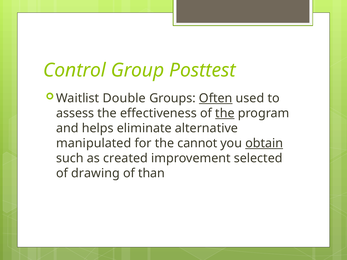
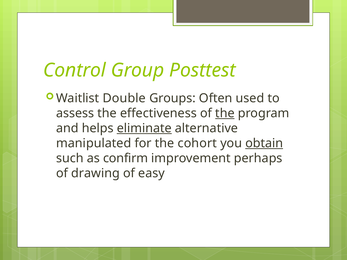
Often underline: present -> none (216, 98)
eliminate underline: none -> present (144, 128)
cannot: cannot -> cohort (197, 143)
created: created -> confirm (126, 158)
selected: selected -> perhaps (258, 158)
than: than -> easy (151, 173)
